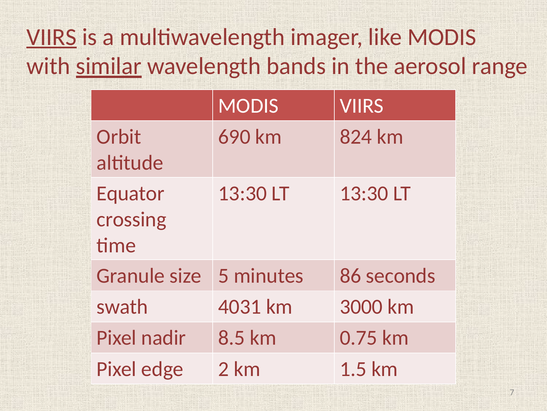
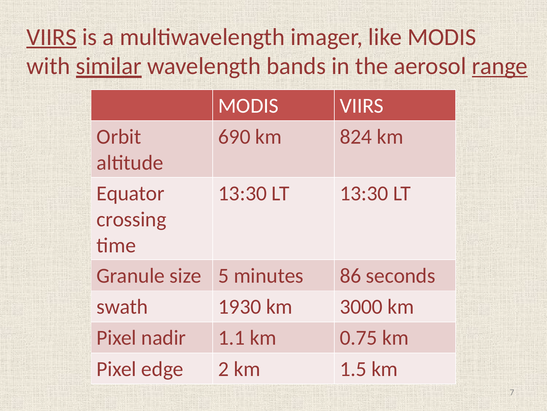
range underline: none -> present (500, 66)
4031: 4031 -> 1930 (240, 306)
8.5: 8.5 -> 1.1 (232, 337)
